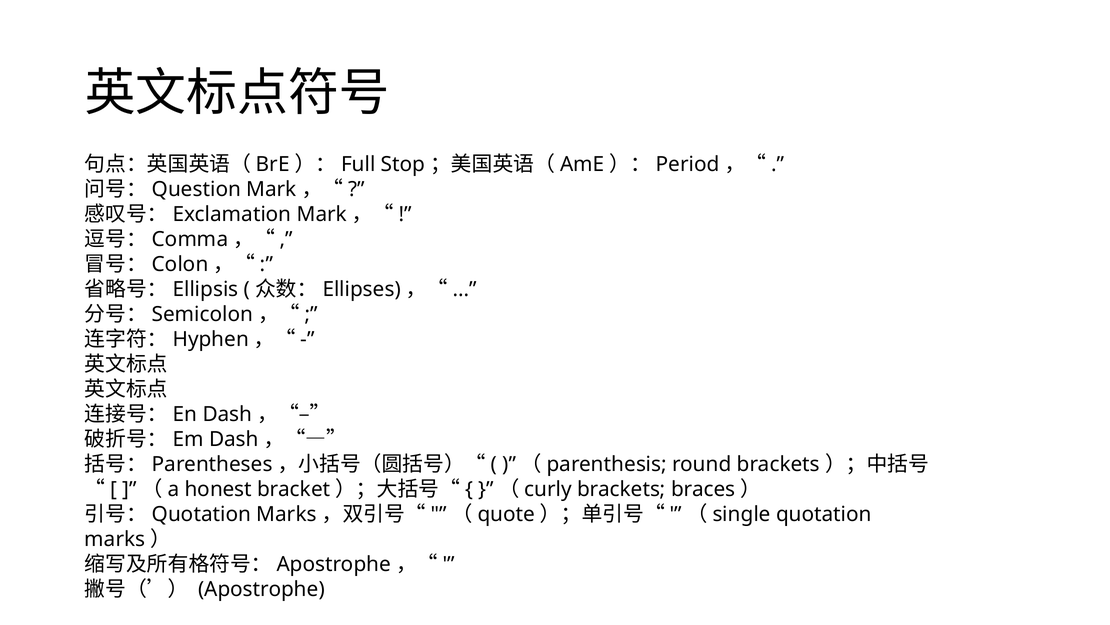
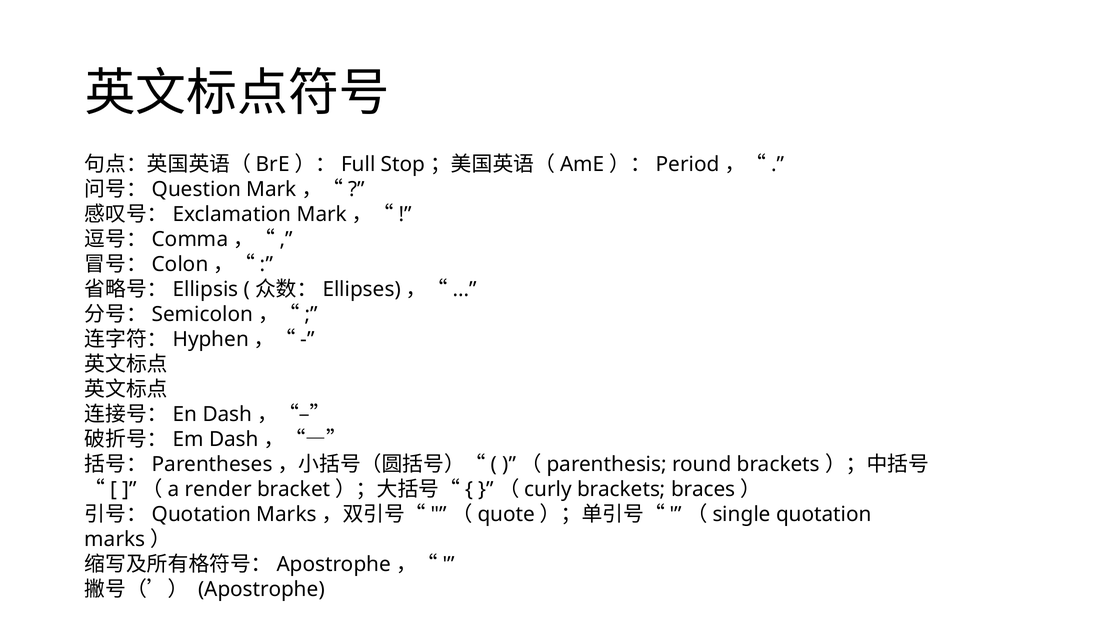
honest: honest -> render (218, 489)
